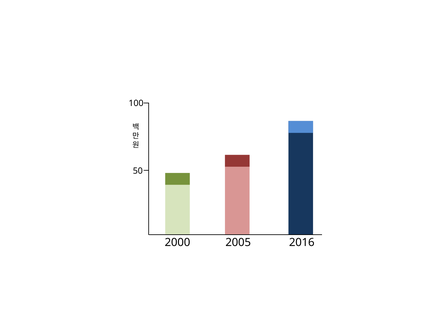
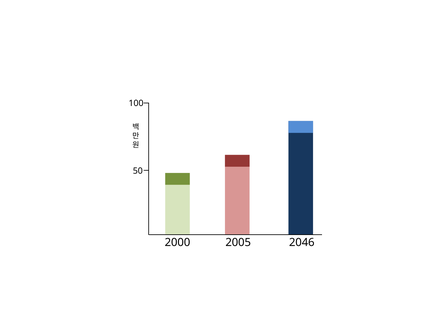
2016: 2016 -> 2046 (302, 242)
